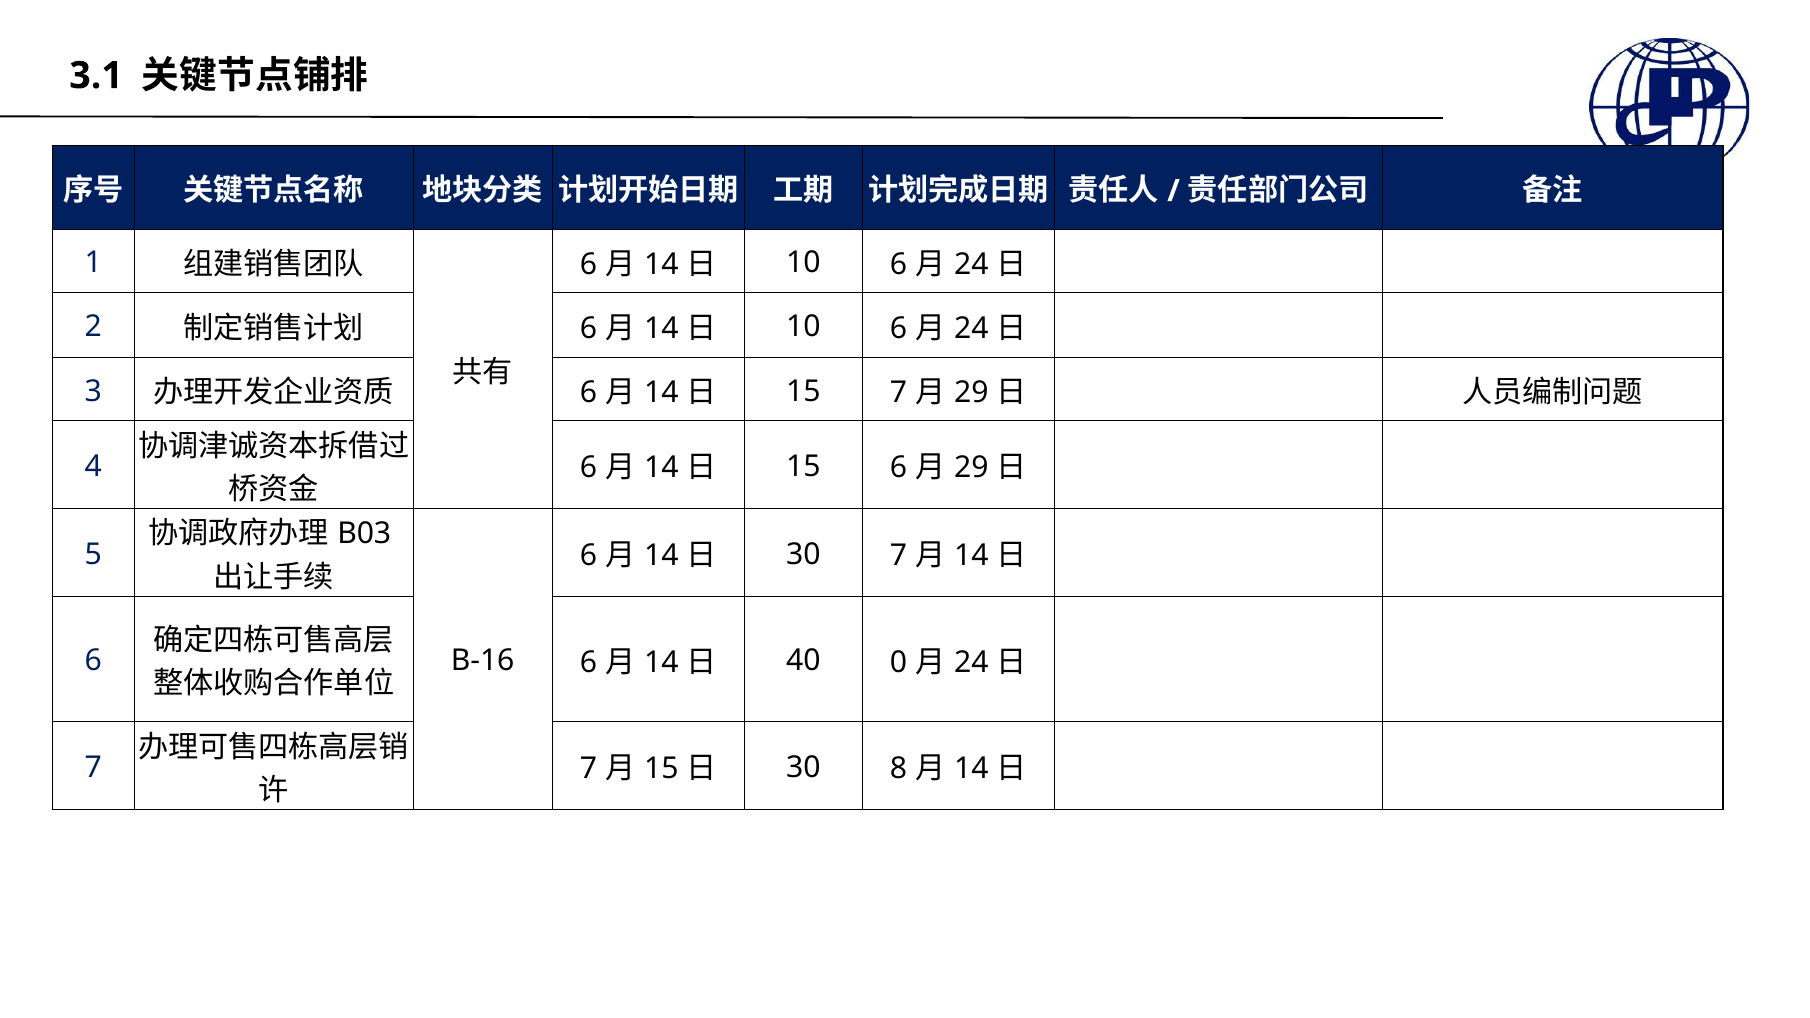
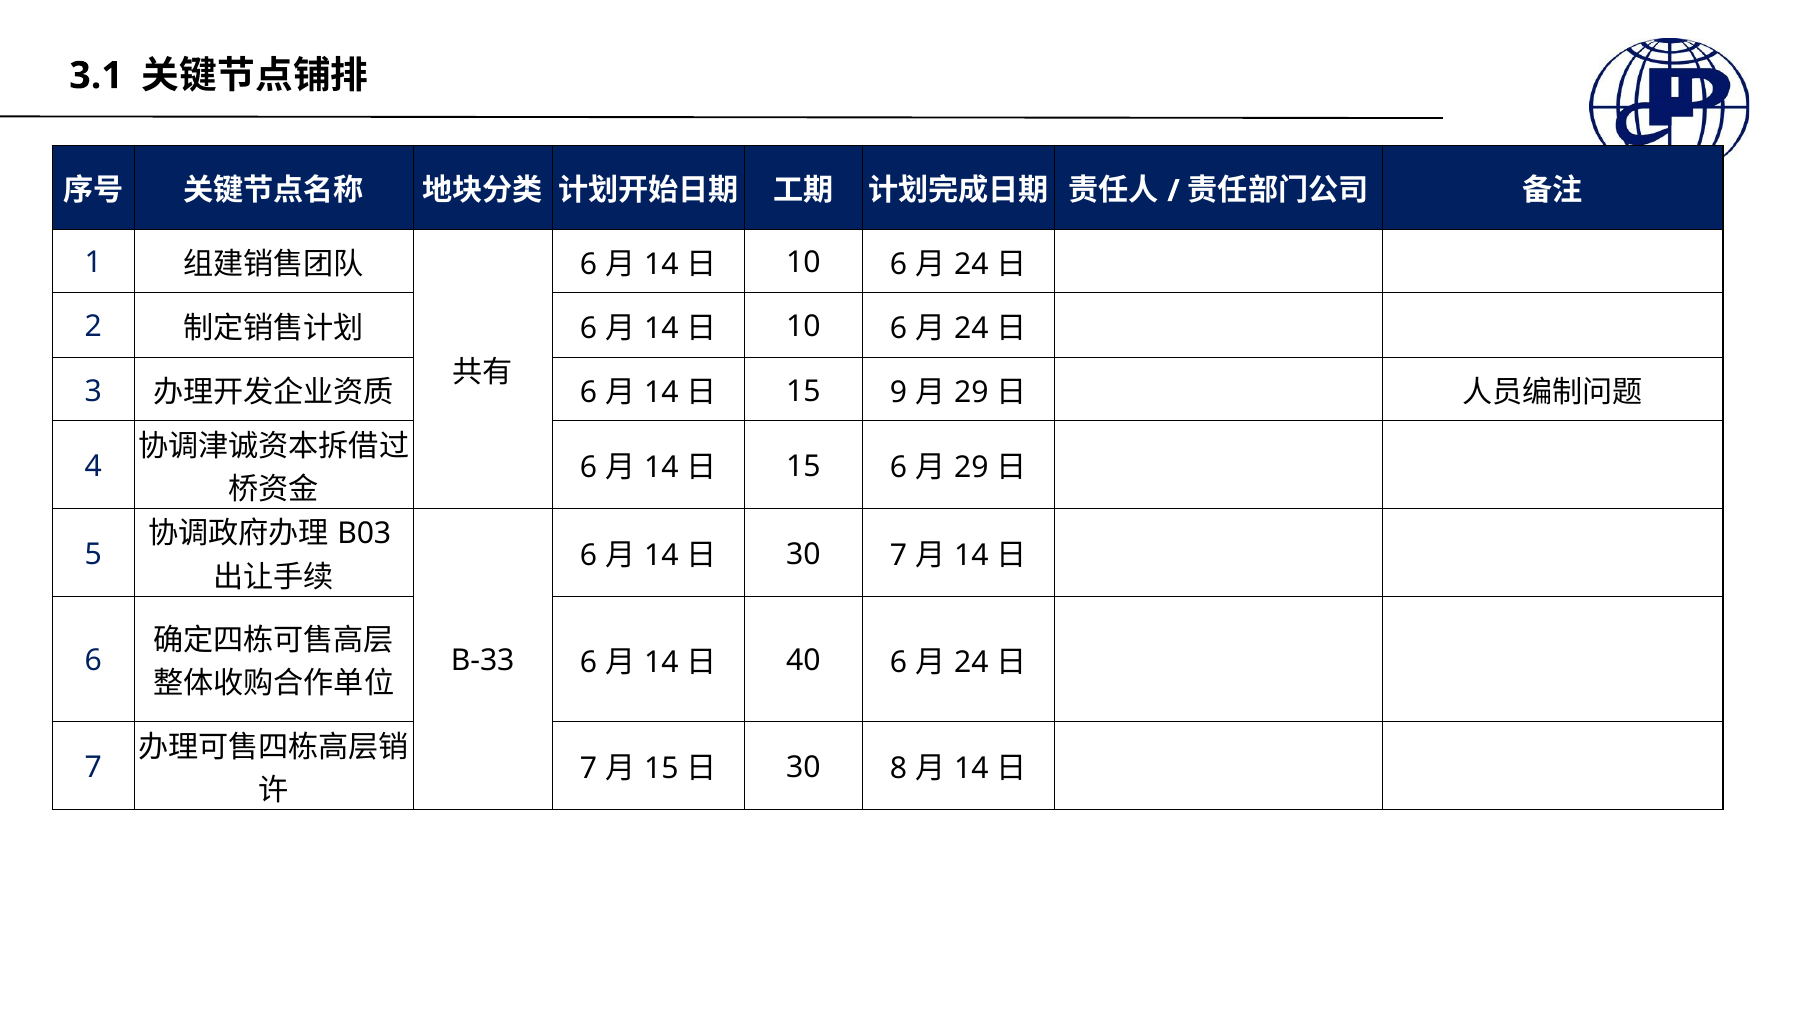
15 7: 7 -> 9 (899, 393)
B-16: B-16 -> B-33 (483, 661)
40 0: 0 -> 6 (899, 662)
